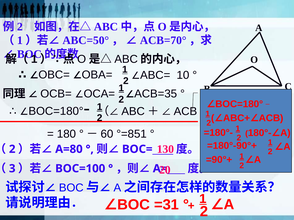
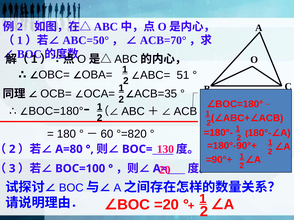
10: 10 -> 51 (183, 75)
°=851: °=851 -> °=820 (132, 134)
=31: =31 -> =20 (167, 205)
